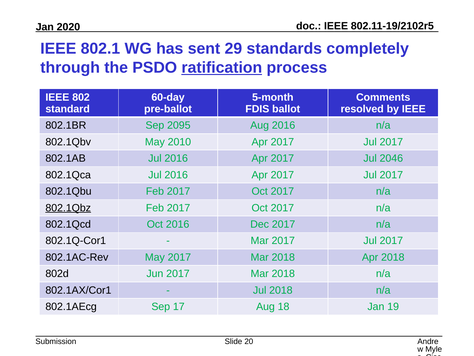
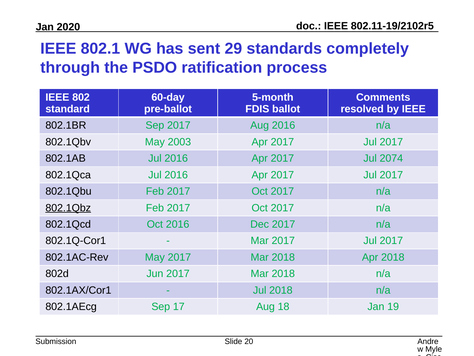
ratification underline: present -> none (222, 67)
Sep 2095: 2095 -> 2017 (179, 125)
2010: 2010 -> 2003 (179, 142)
2046: 2046 -> 2074 (391, 158)
